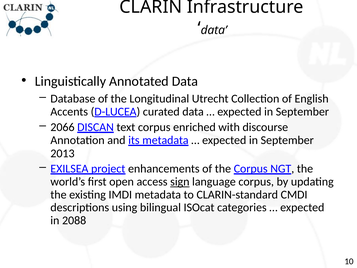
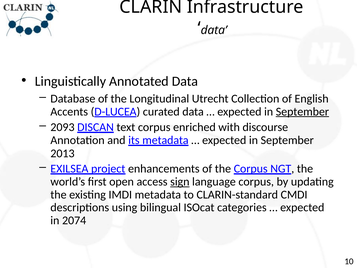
September underline: none -> present (302, 111)
2066: 2066 -> 2093 (62, 127)
2088: 2088 -> 2074 (74, 220)
